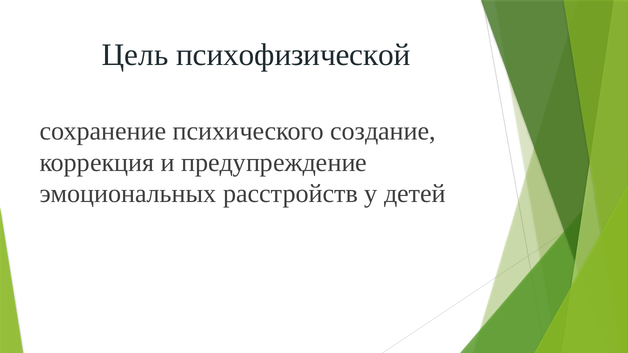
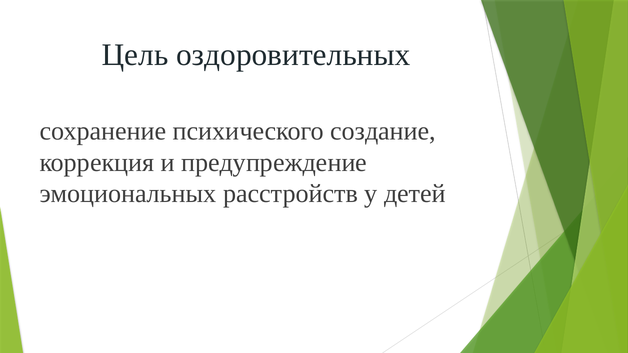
психофизической: психофизической -> оздоровительных (293, 55)
